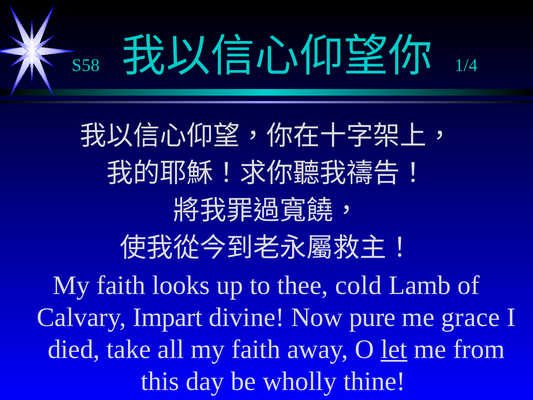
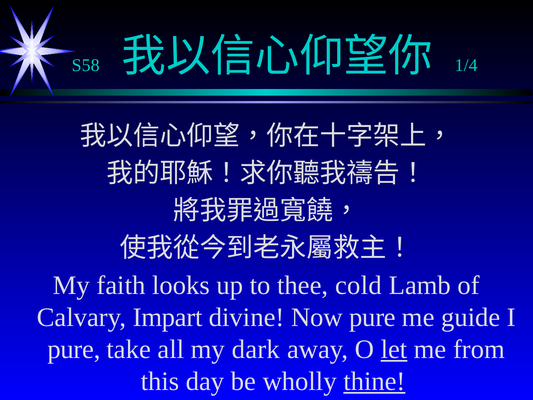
grace: grace -> guide (471, 317)
died: died -> pure (74, 349)
all my faith: faith -> dark (256, 349)
thine underline: none -> present (374, 381)
